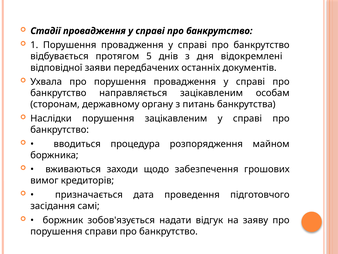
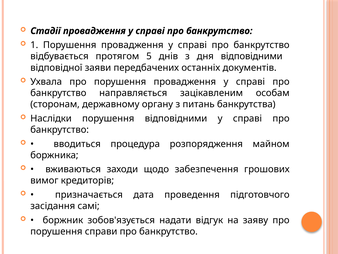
дня відокремлені: відокремлені -> відповідними (252, 56)
порушення зацікавленим: зацікавленим -> відповідними (176, 118)
